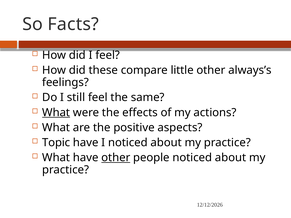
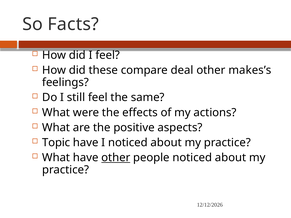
little: little -> deal (182, 70)
always’s: always’s -> makes’s (250, 70)
What underline: present -> none (56, 113)
